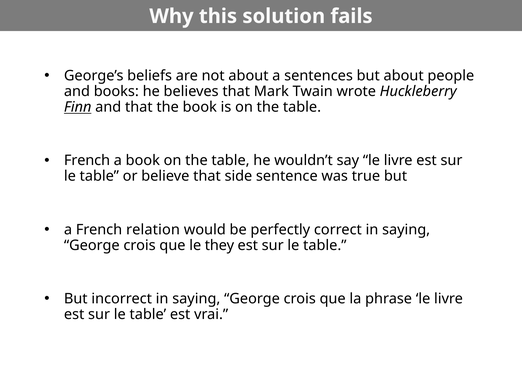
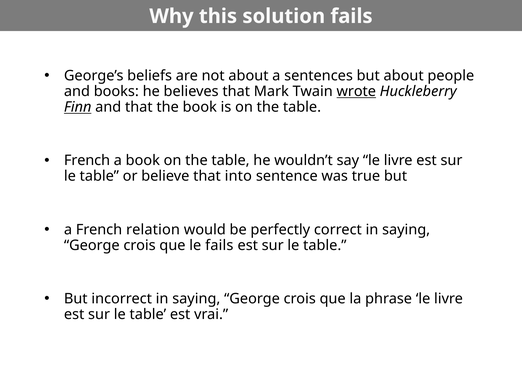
wrote underline: none -> present (356, 91)
side: side -> into (238, 176)
le they: they -> fails (219, 245)
